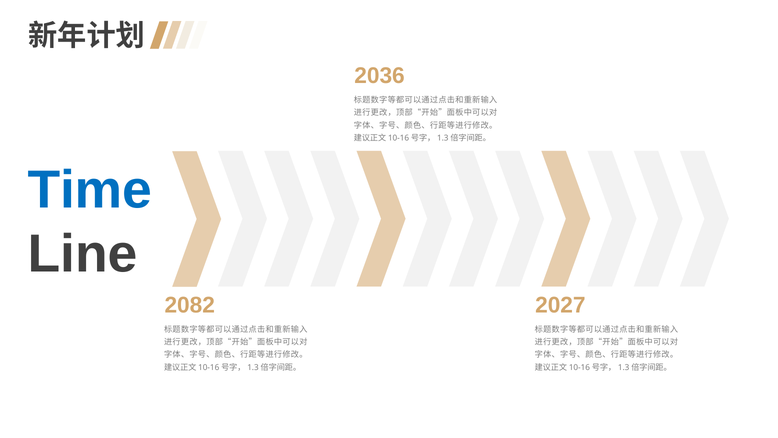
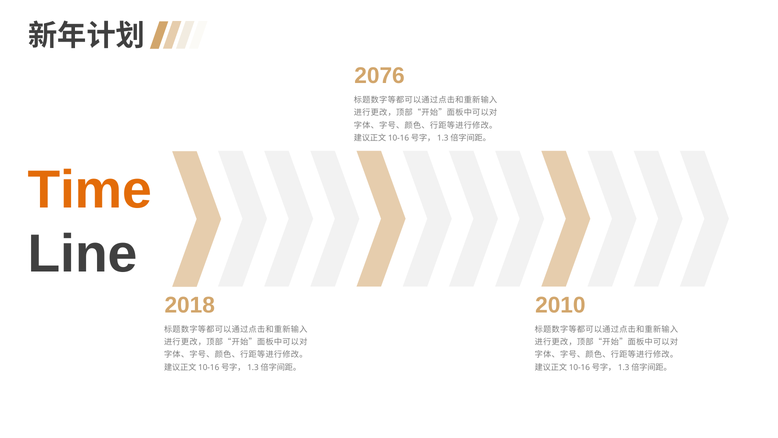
2036: 2036 -> 2076 (380, 76)
Time colour: blue -> orange (90, 190)
2082: 2082 -> 2018 (190, 305)
2027: 2027 -> 2010 (560, 305)
